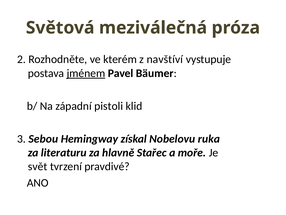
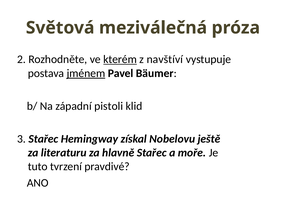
kterém underline: none -> present (120, 59)
3 Sebou: Sebou -> Stařec (43, 139)
ruka: ruka -> ještě (209, 139)
svět: svět -> tuto (38, 166)
